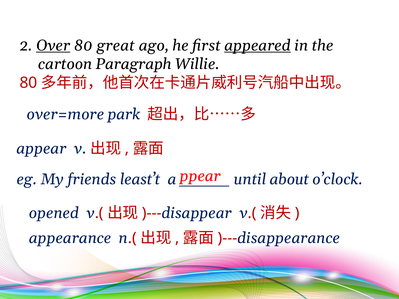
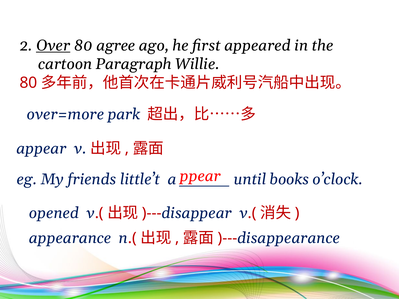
great: great -> agree (116, 46)
appeared underline: present -> none (258, 46)
least’t: least’t -> little’t (140, 179)
about: about -> books (289, 179)
